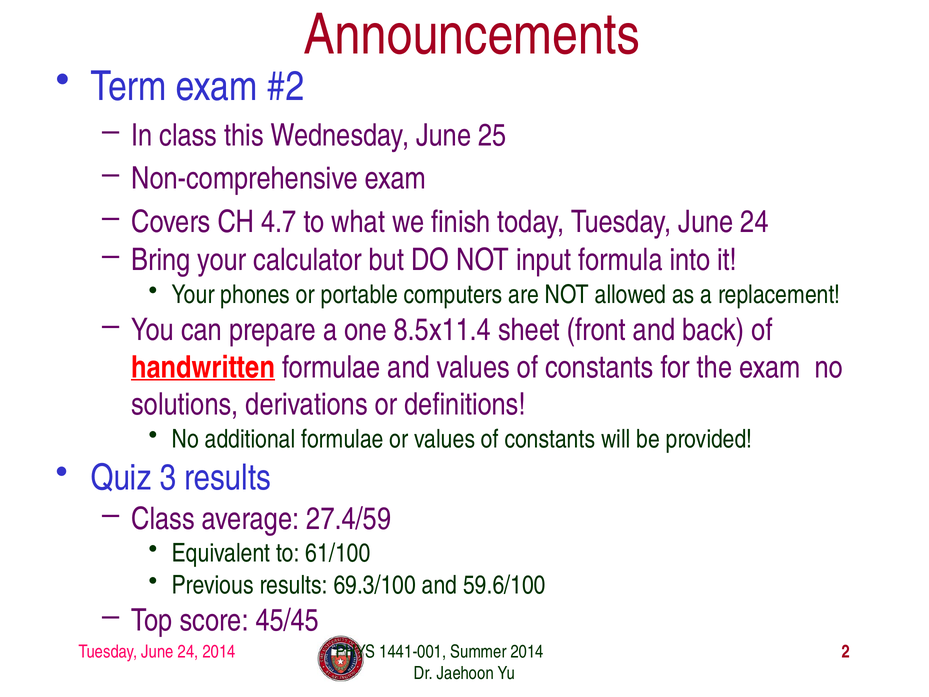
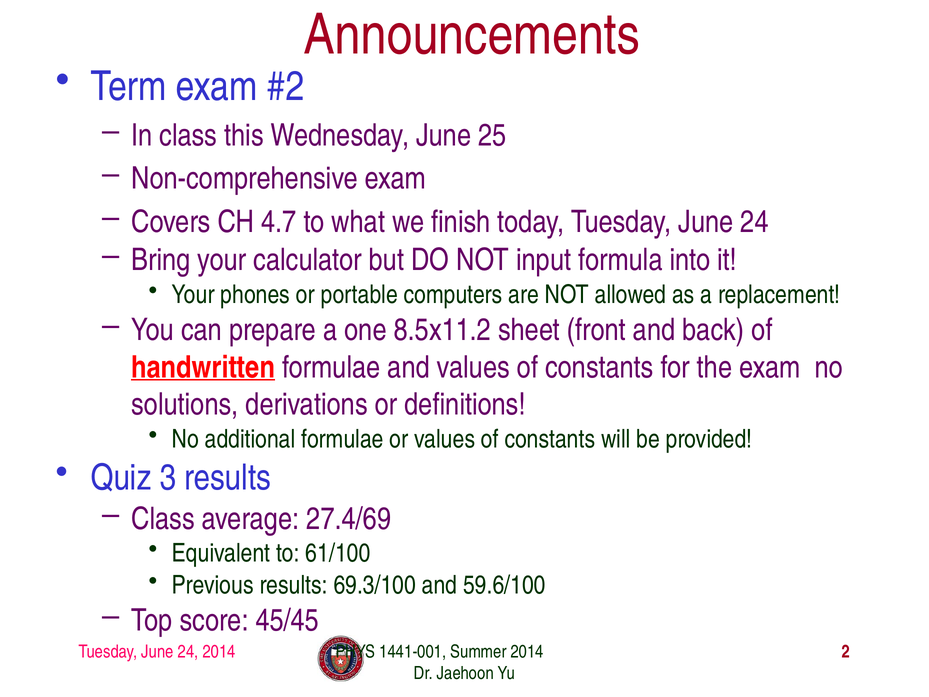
8.5x11.4: 8.5x11.4 -> 8.5x11.2 (442, 330)
27.4/59: 27.4/59 -> 27.4/69 (349, 519)
